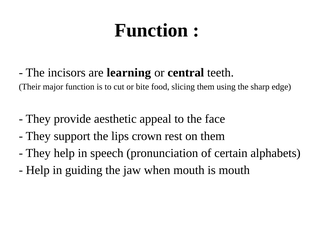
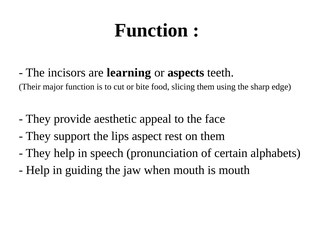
central: central -> aspects (186, 73)
crown: crown -> aspect (147, 136)
